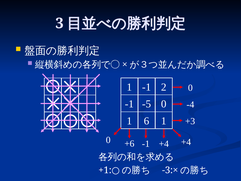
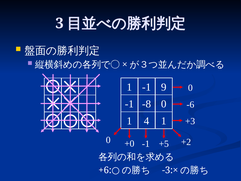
2: 2 -> 9 (164, 87)
-5: -5 -> -8 (147, 104)
-4: -4 -> -6 (190, 105)
6: 6 -> 4 (147, 121)
+4: +4 -> +2 (186, 142)
+6: +6 -> +0 (129, 143)
-1 +4: +4 -> +5 (164, 144)
+1: +1 -> +6 (105, 170)
